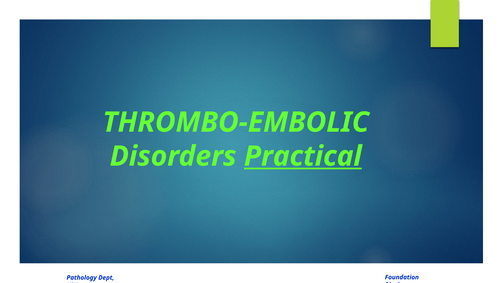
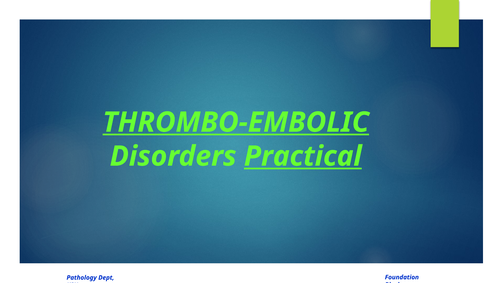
THROMBO-EMBOLIC underline: none -> present (236, 122)
